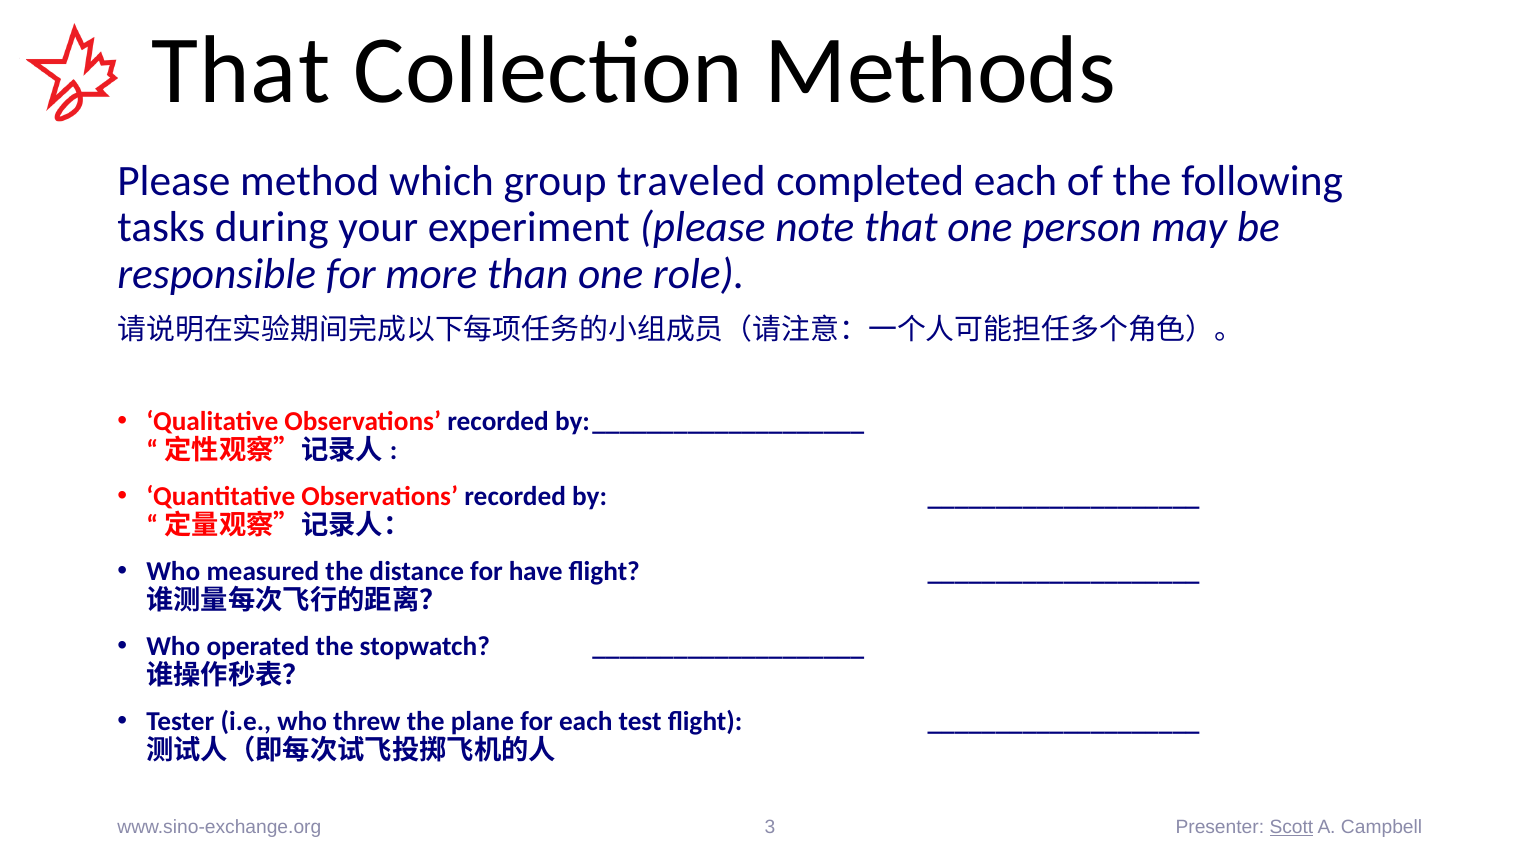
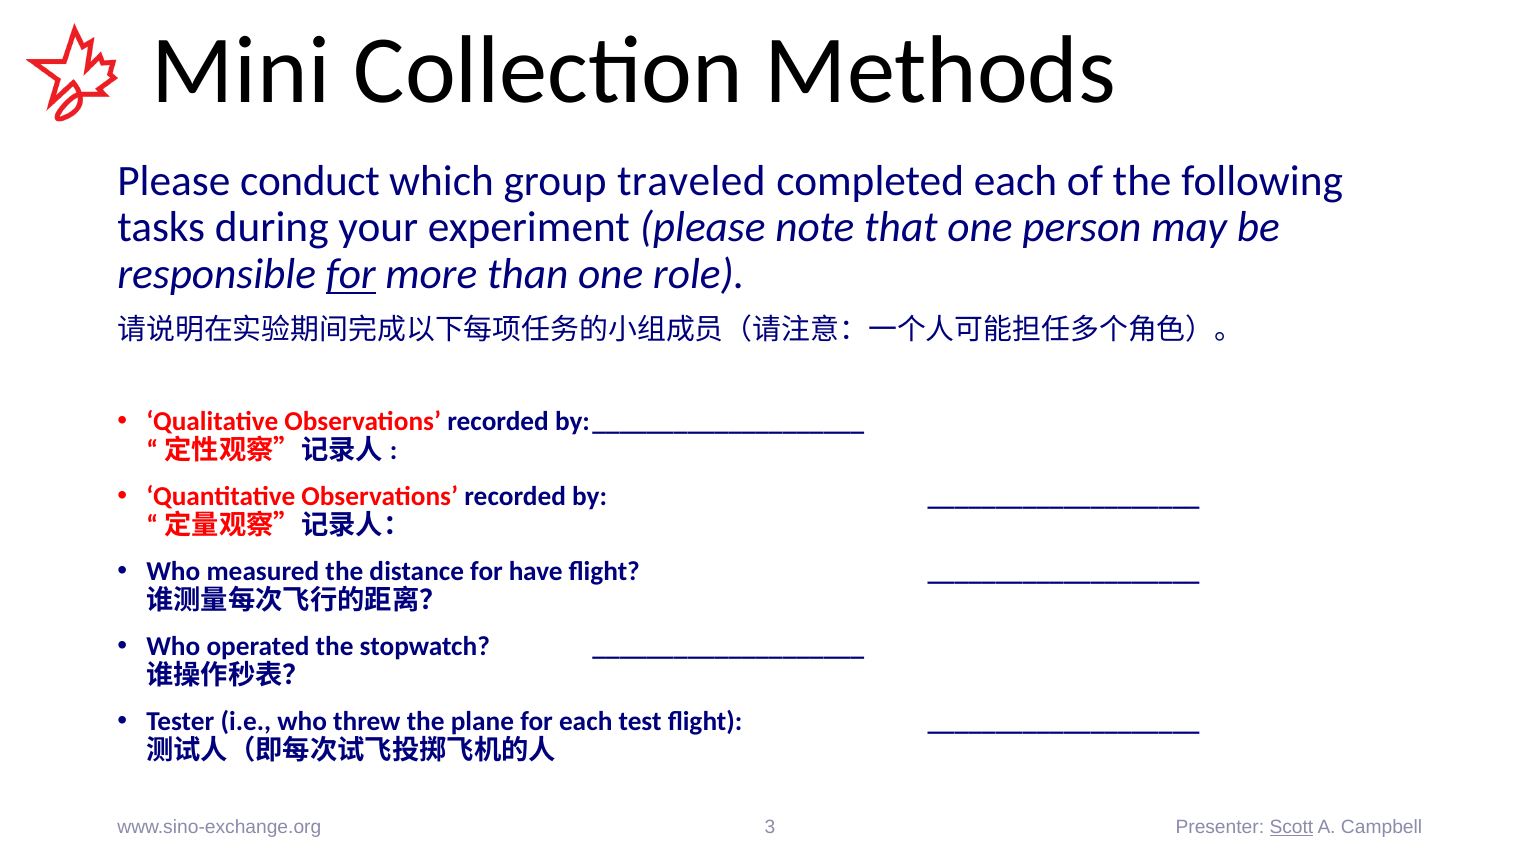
That: That -> Mini (241, 71)
method: method -> conduct (310, 181)
for underline: none -> present (351, 274)
